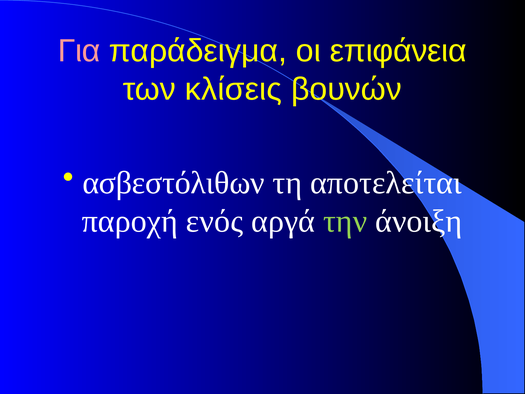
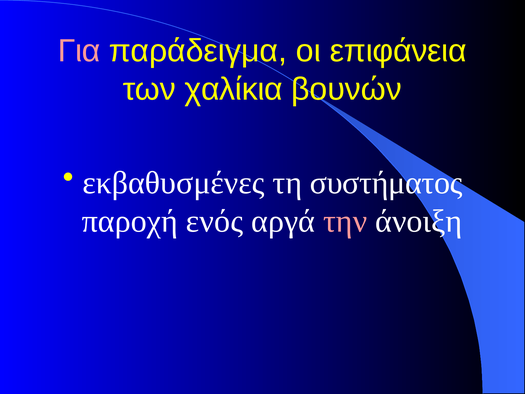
κλίσεις: κλίσεις -> χαλίκια (234, 89)
ασβεστόλιθων: ασβεστόλιθων -> εκβαθυσμένες (173, 183)
αποτελείται: αποτελείται -> συστήματος (386, 183)
την colour: light green -> pink (345, 221)
